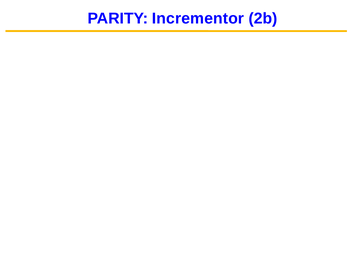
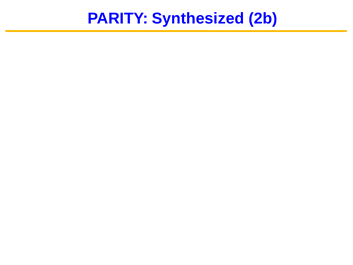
Incrementor: Incrementor -> Synthesized (198, 18)
